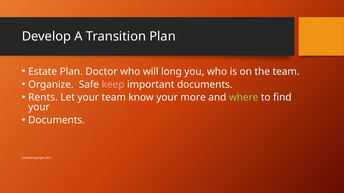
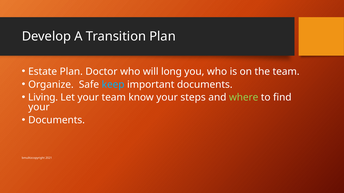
keep colour: pink -> light blue (113, 85)
Rents: Rents -> Living (43, 98)
more: more -> steps (193, 98)
